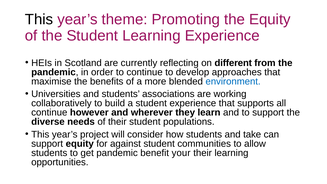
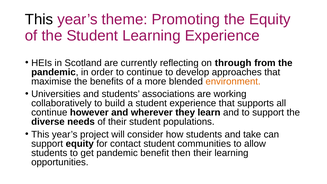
different: different -> through (233, 63)
environment colour: blue -> orange (233, 81)
against: against -> contact (125, 144)
your: your -> then (181, 153)
